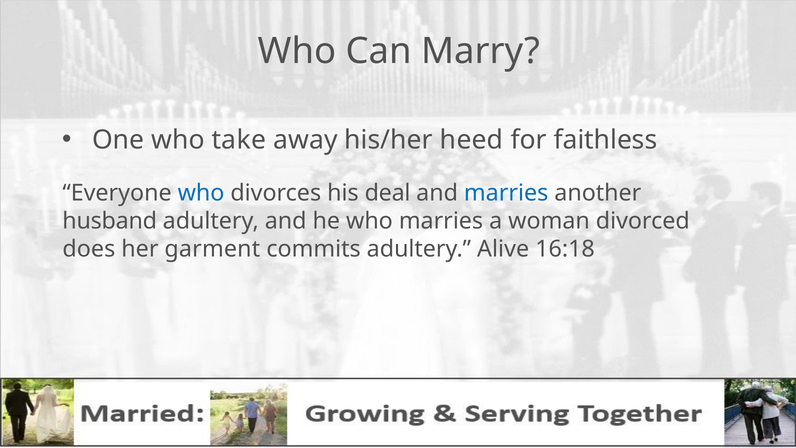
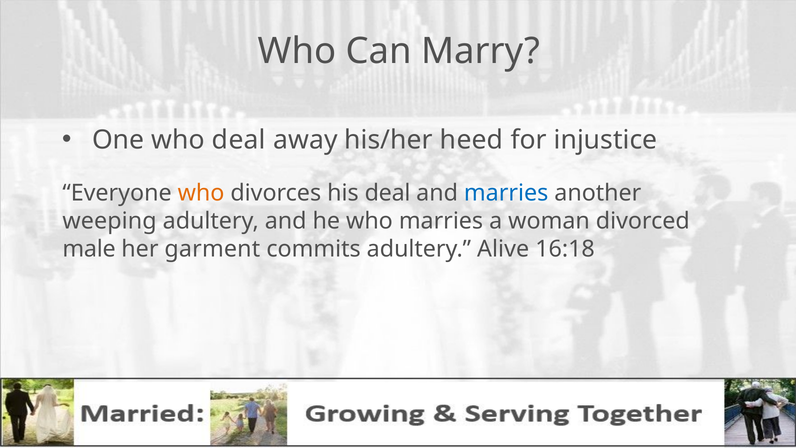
who take: take -> deal (239, 140)
faithless: faithless -> injustice (606, 140)
who colour: blue -> orange (201, 193)
husband: husband -> weeping (110, 221)
does: does -> male (89, 249)
